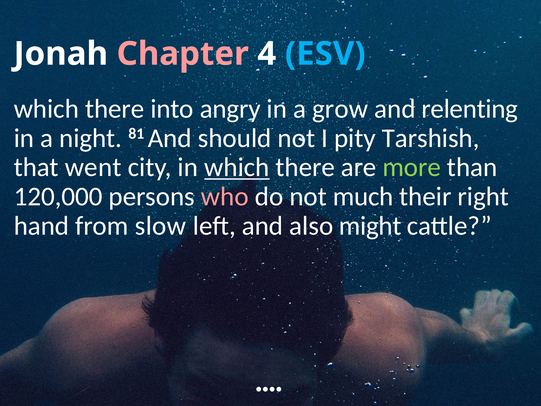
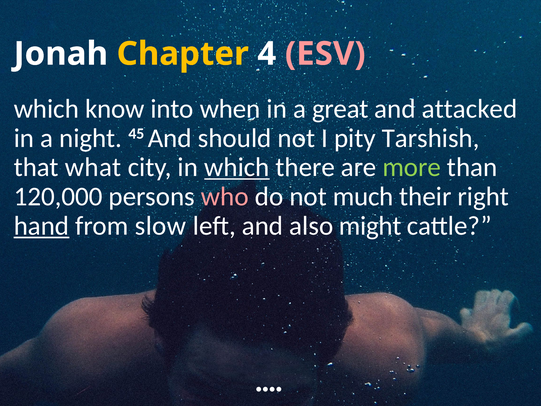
Chapter colour: pink -> yellow (183, 54)
ESV colour: light blue -> pink (325, 54)
there: there -> know (115, 109)
angry: angry -> when (230, 109)
grow: grow -> great (340, 109)
relenting: relenting -> attacked (470, 109)
81: 81 -> 45 (136, 134)
went: went -> what (93, 167)
hand underline: none -> present (41, 226)
